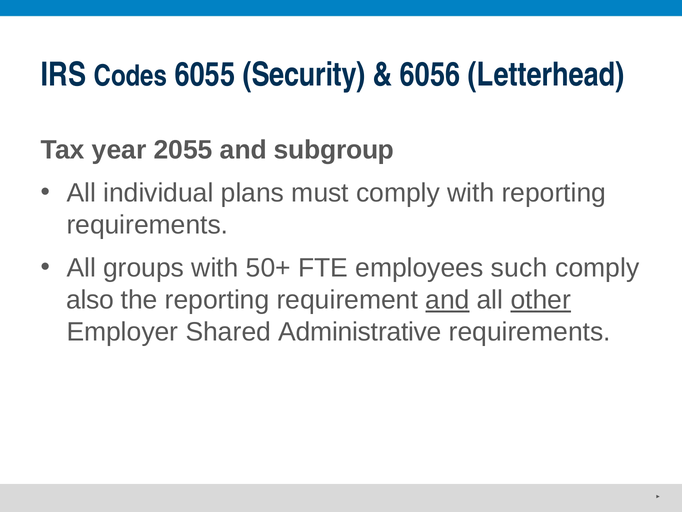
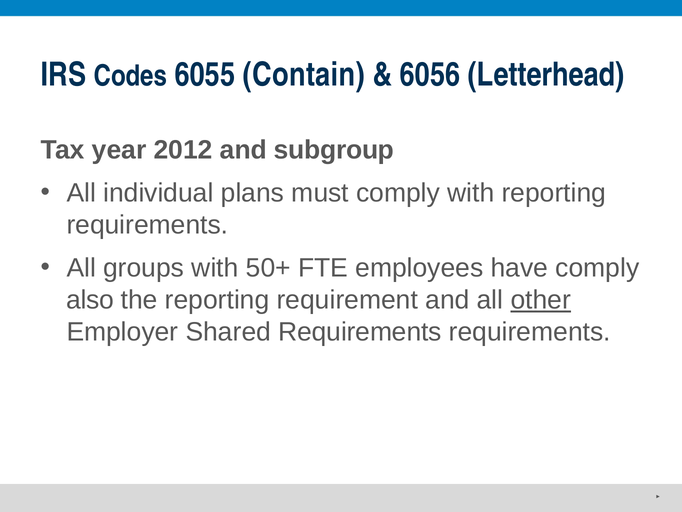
Security: Security -> Contain (304, 75)
2055: 2055 -> 2012 (183, 150)
such: such -> have (519, 268)
and underline: present -> none (447, 300)
Shared Administrative: Administrative -> Requirements (360, 332)
